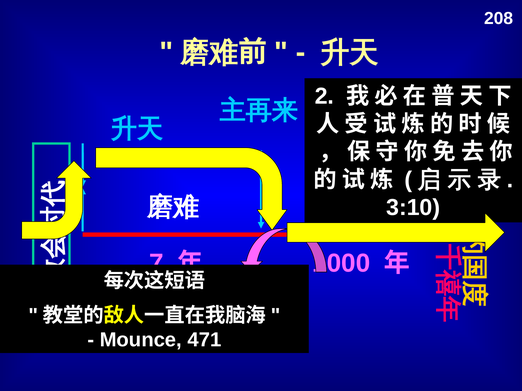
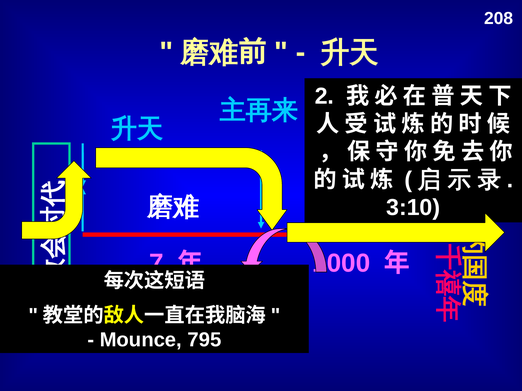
471: 471 -> 795 (204, 340)
